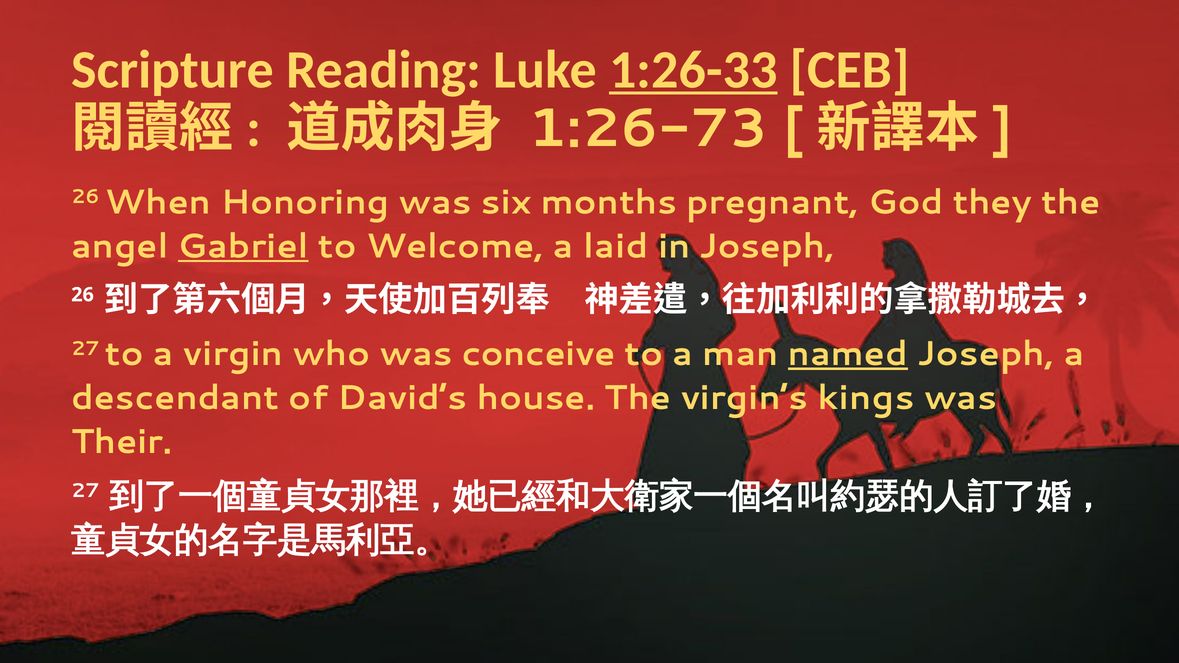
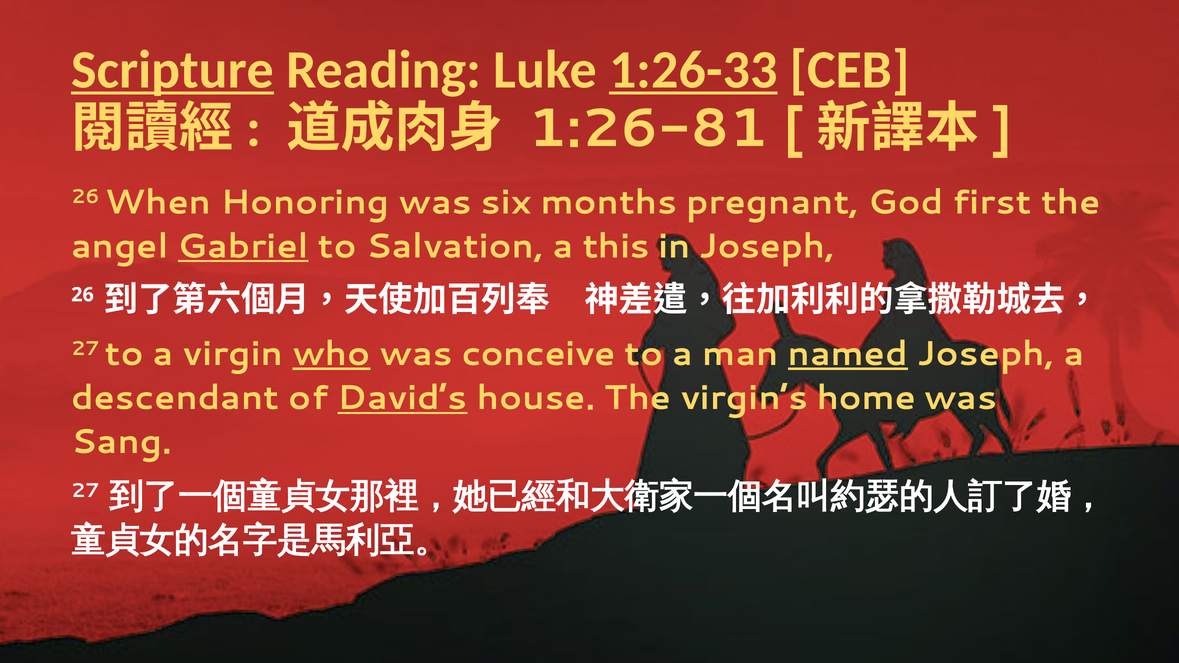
Scripture underline: none -> present (173, 70)
1:26-73: 1:26-73 -> 1:26-81 (648, 128)
they: they -> first (992, 202)
Welcome: Welcome -> Salvation (455, 246)
laid: laid -> this (616, 246)
who underline: none -> present (332, 354)
David’s underline: none -> present (402, 398)
kings: kings -> home (866, 398)
Their: Their -> Sang (122, 442)
